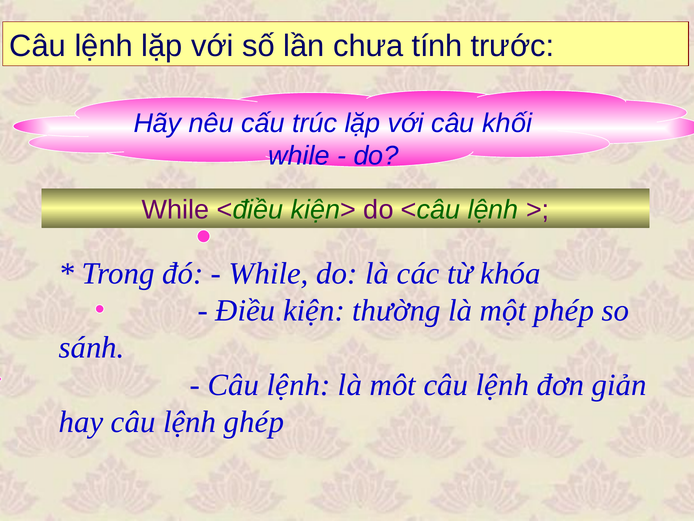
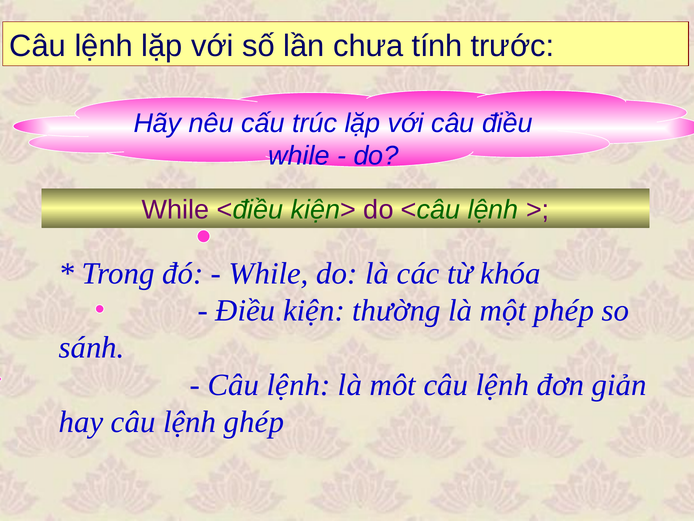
câu khối: khối -> điều (507, 123)
